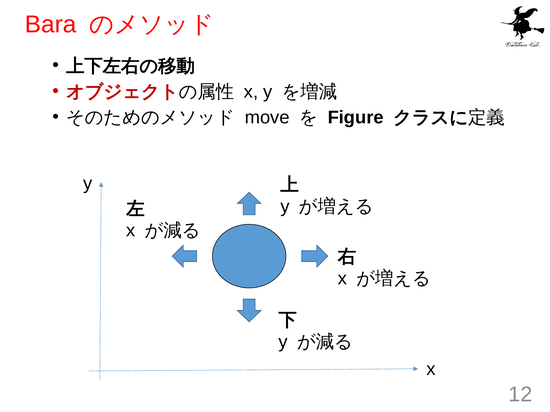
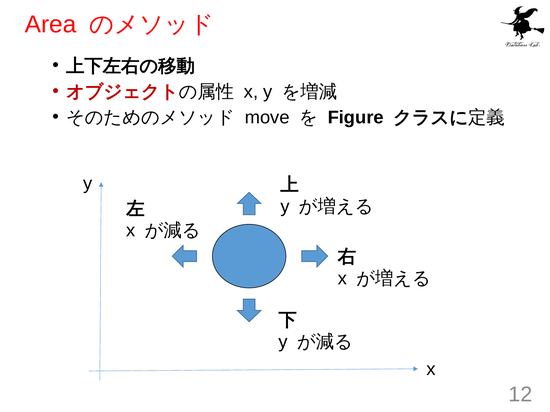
Bara: Bara -> Area (51, 24)
